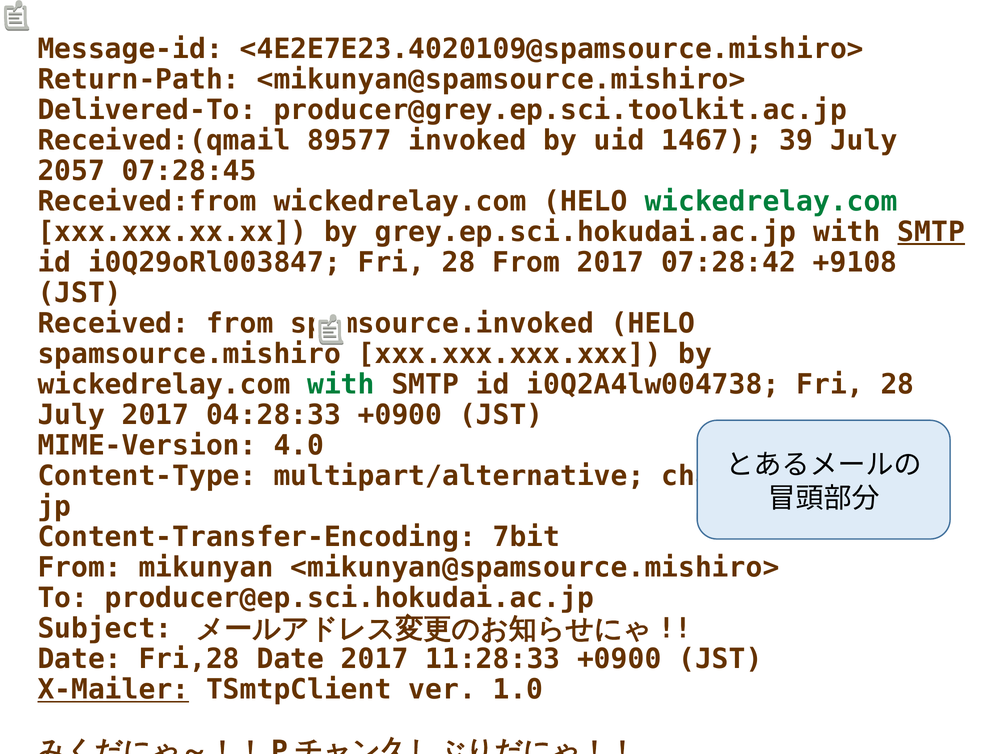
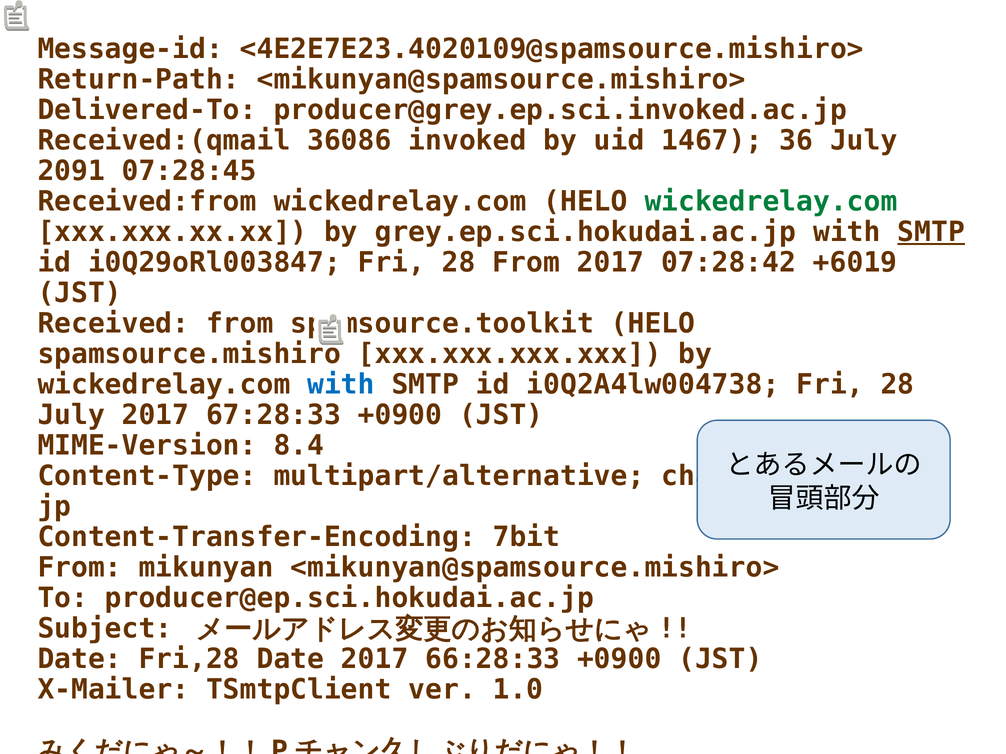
producer@grey.ep.sci.toolkit.ac.jp: producer@grey.ep.sci.toolkit.ac.jp -> producer@grey.ep.sci.invoked.ac.jp (560, 110)
89577: 89577 -> 36086 (349, 141)
39: 39 -> 36 (796, 141)
2057: 2057 -> 2091 (71, 171)
+9108: +9108 -> +6019 (855, 263)
spamsource.invoked: spamsource.invoked -> spamsource.toolkit (442, 324)
with colour: green -> blue (341, 385)
04:28:33: 04:28:33 -> 67:28:33 (274, 415)
4.0: 4.0 -> 8.4 (299, 446)
11:28:33: 11:28:33 -> 66:28:33 (493, 660)
X-Mailer underline: present -> none (113, 690)
